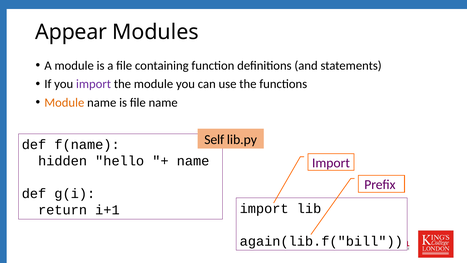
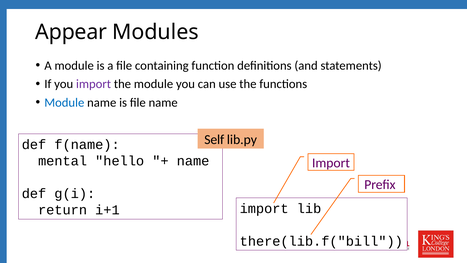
Module colour: orange -> blue (64, 102)
hidden: hidden -> mental (63, 161)
again(lib.f("bill: again(lib.f("bill -> there(lib.f("bill (321, 241)
